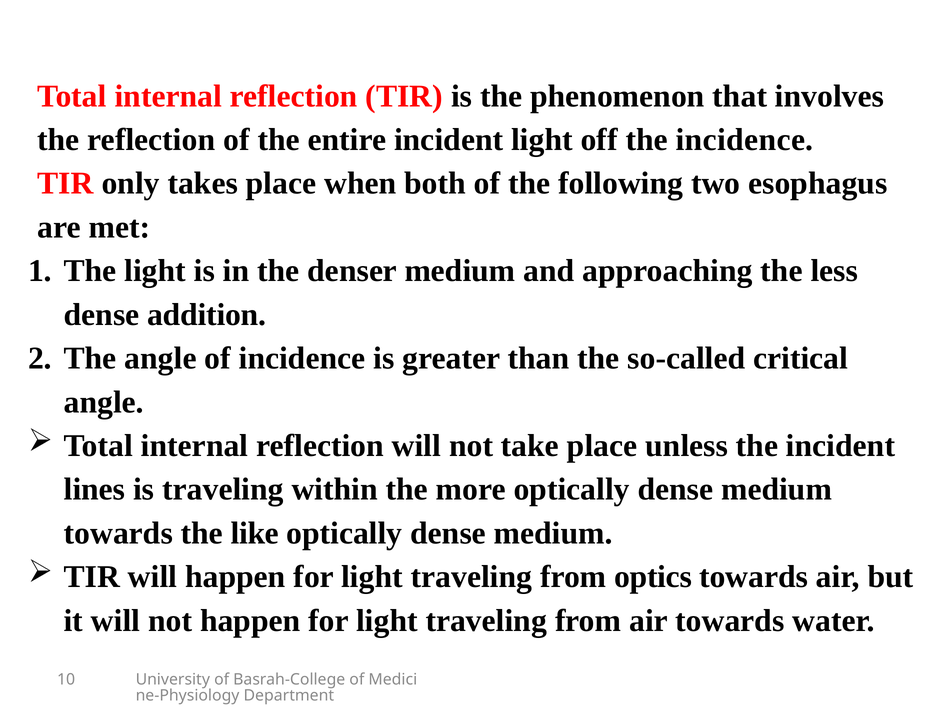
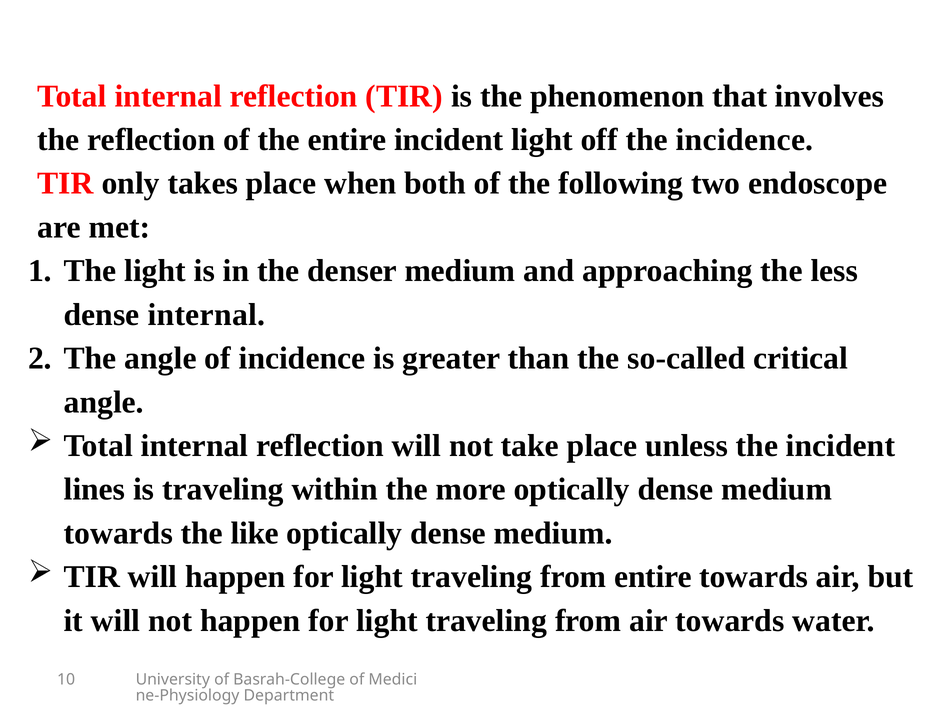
esophagus: esophagus -> endoscope (818, 184)
dense addition: addition -> internal (206, 315)
from optics: optics -> entire (653, 577)
